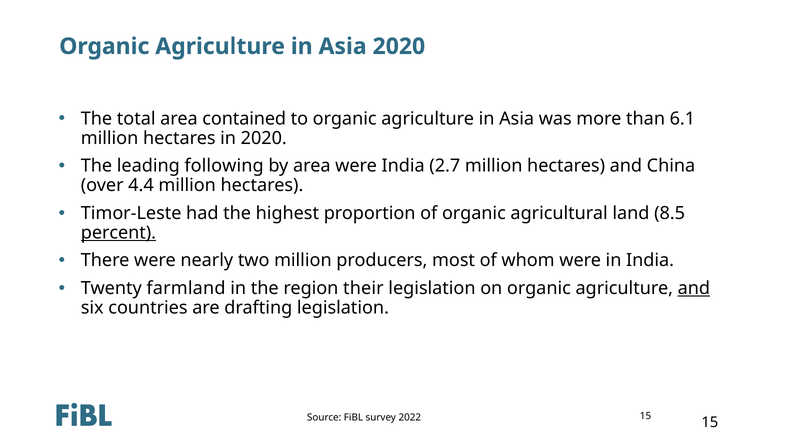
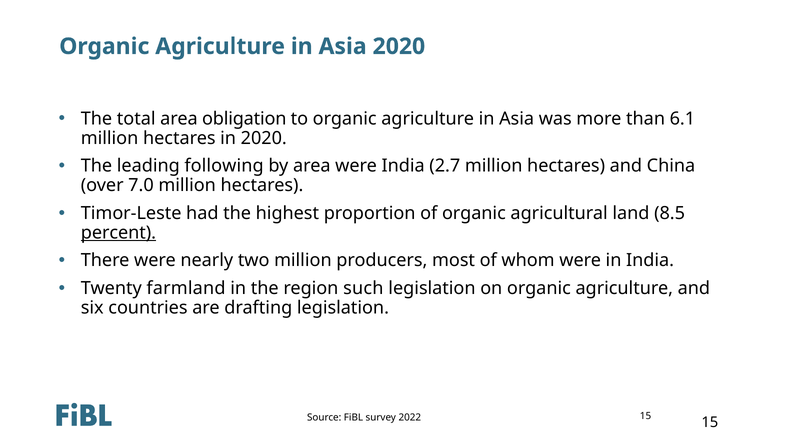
contained: contained -> obligation (244, 119)
4.4: 4.4 -> 7.0 (141, 185)
their: their -> such (363, 288)
and underline: present -> none (694, 288)
